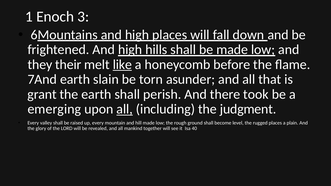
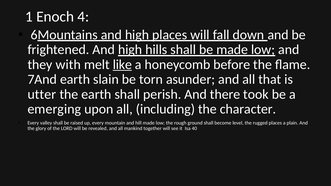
3: 3 -> 4 (83, 17)
their: their -> with (68, 65)
grant: grant -> utter (42, 94)
all underline: present -> none (125, 109)
judgment: judgment -> character (248, 109)
